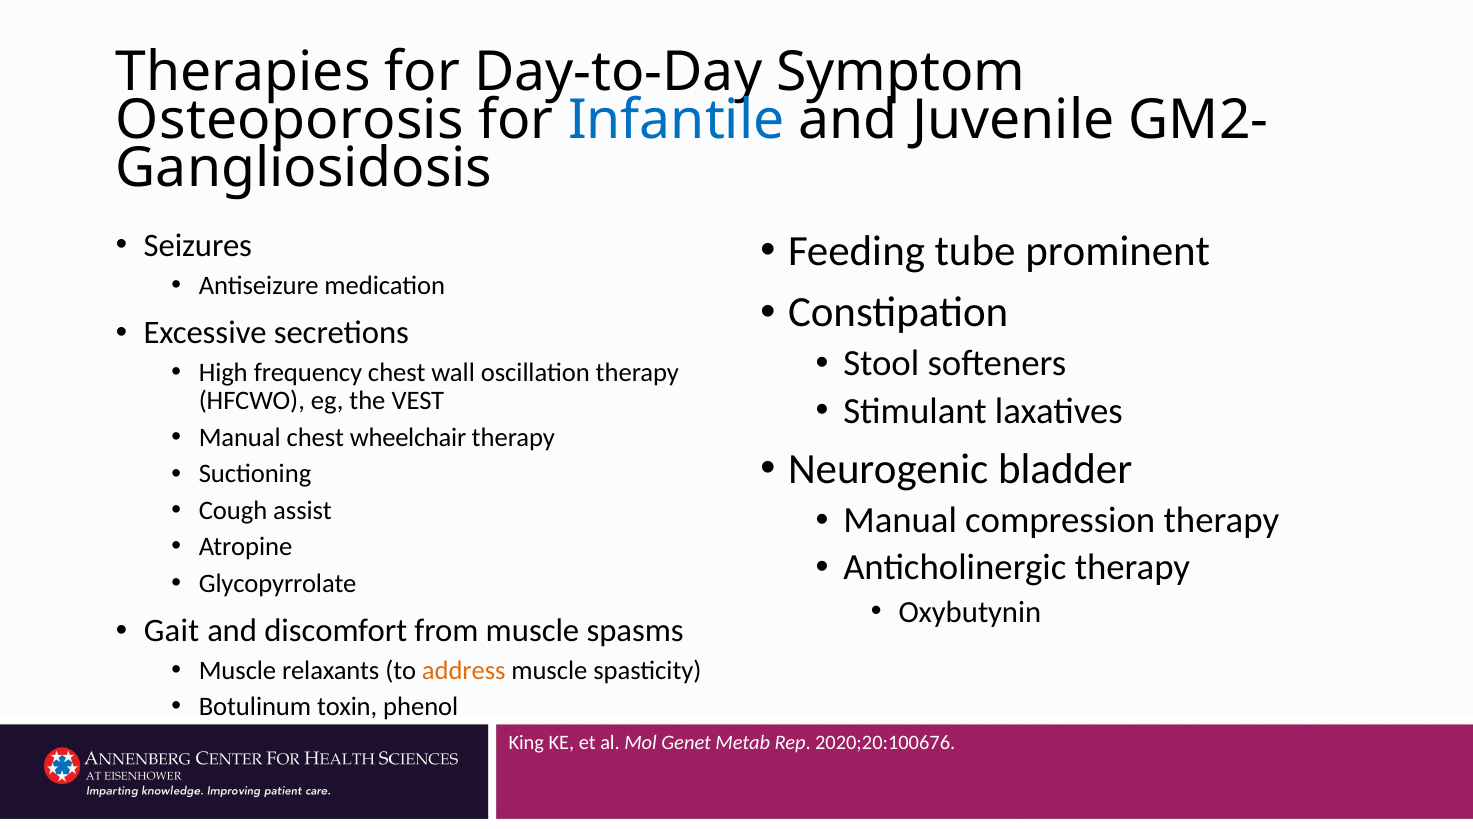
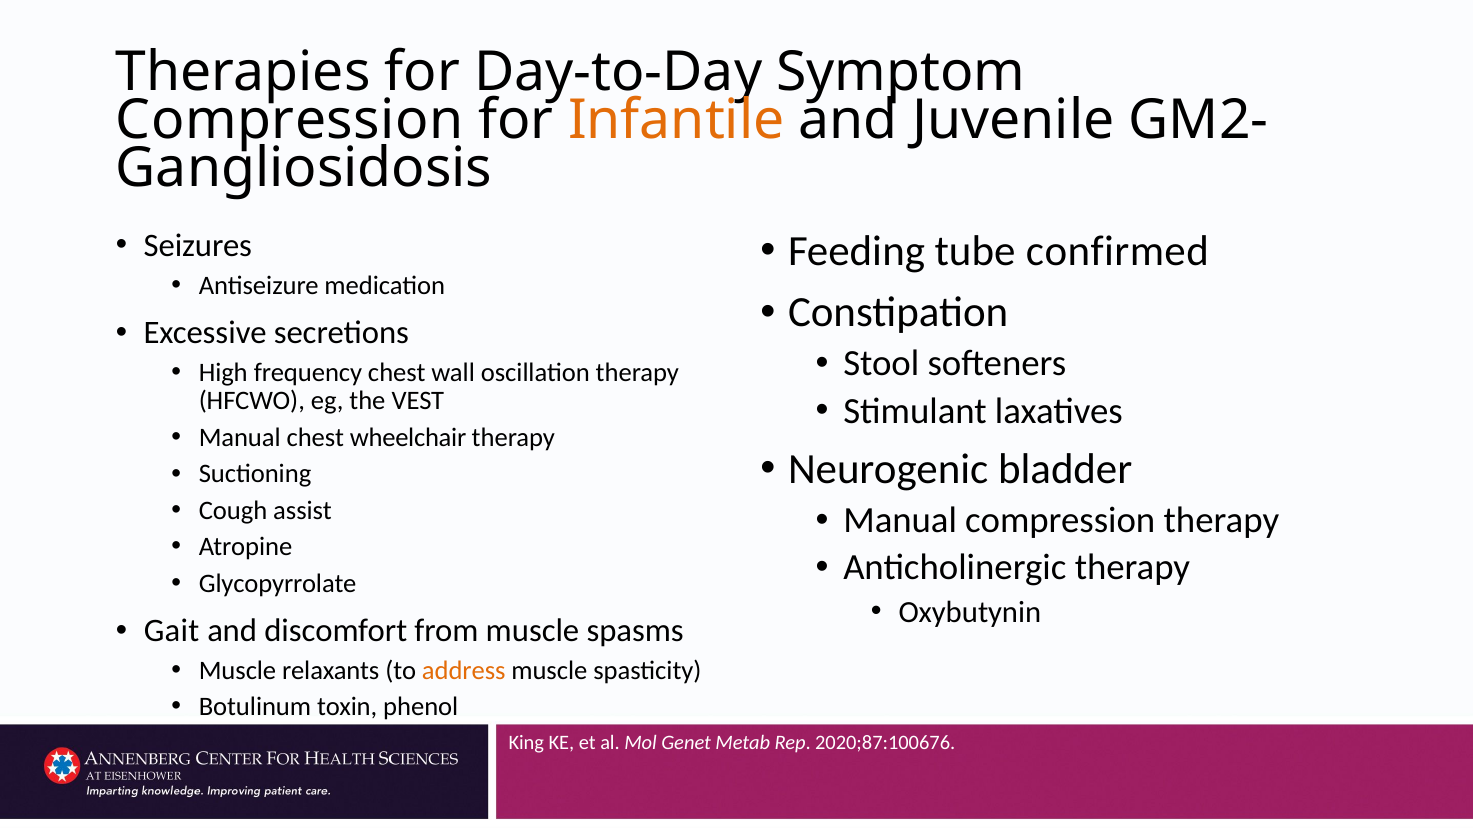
Osteoporosis: Osteoporosis -> Compression (290, 120)
Infantile colour: blue -> orange (676, 120)
prominent: prominent -> confirmed (1117, 251)
2020;20:100676: 2020;20:100676 -> 2020;87:100676 (885, 742)
